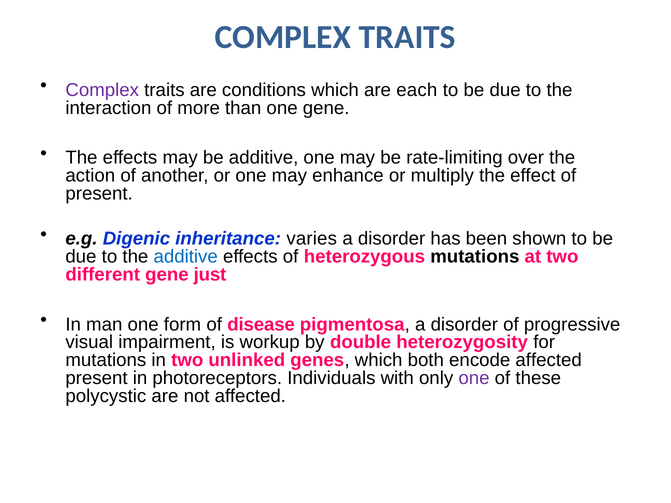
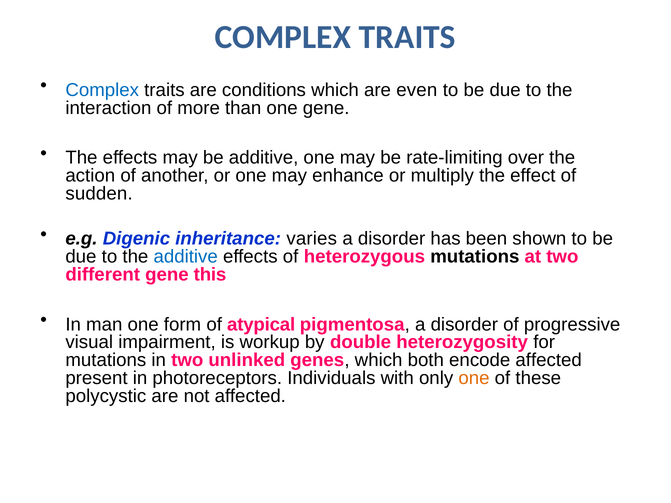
Complex colour: purple -> blue (102, 90)
each: each -> even (417, 90)
present: present -> sudden (99, 194)
just: just -> this (210, 275)
disease: disease -> atypical (261, 325)
one colour: purple -> orange (474, 378)
